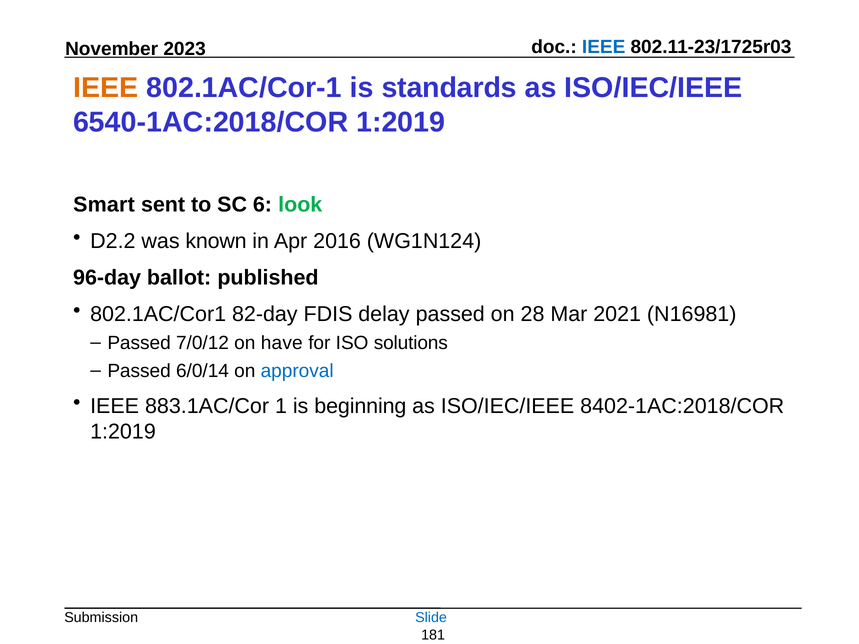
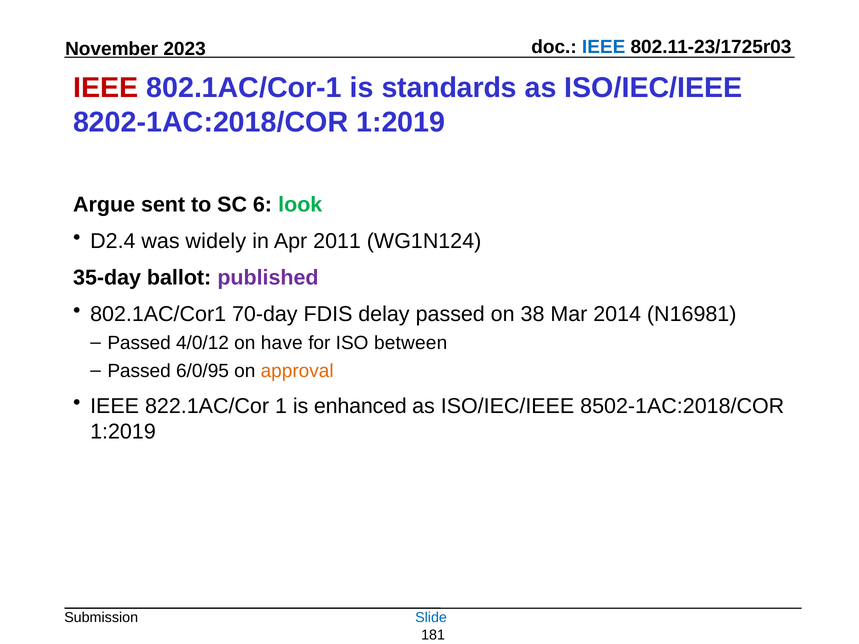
IEEE colour: orange -> red (106, 88)
6540-1AC:2018/COR: 6540-1AC:2018/COR -> 8202-1AC:2018/COR (211, 122)
Smart: Smart -> Argue (104, 205)
D2.2: D2.2 -> D2.4 (113, 241)
known: known -> widely (216, 241)
2016: 2016 -> 2011 (337, 241)
96-day: 96-day -> 35-day (107, 278)
published colour: black -> purple (268, 278)
82-day: 82-day -> 70-day (265, 314)
28: 28 -> 38 (533, 314)
2021: 2021 -> 2014 (617, 314)
7/0/12: 7/0/12 -> 4/0/12 (202, 343)
solutions: solutions -> between (411, 343)
6/0/14: 6/0/14 -> 6/0/95 (202, 371)
approval colour: blue -> orange (297, 371)
883.1AC/Cor: 883.1AC/Cor -> 822.1AC/Cor (207, 406)
beginning: beginning -> enhanced (360, 406)
8402-1AC:2018/COR: 8402-1AC:2018/COR -> 8502-1AC:2018/COR (682, 406)
